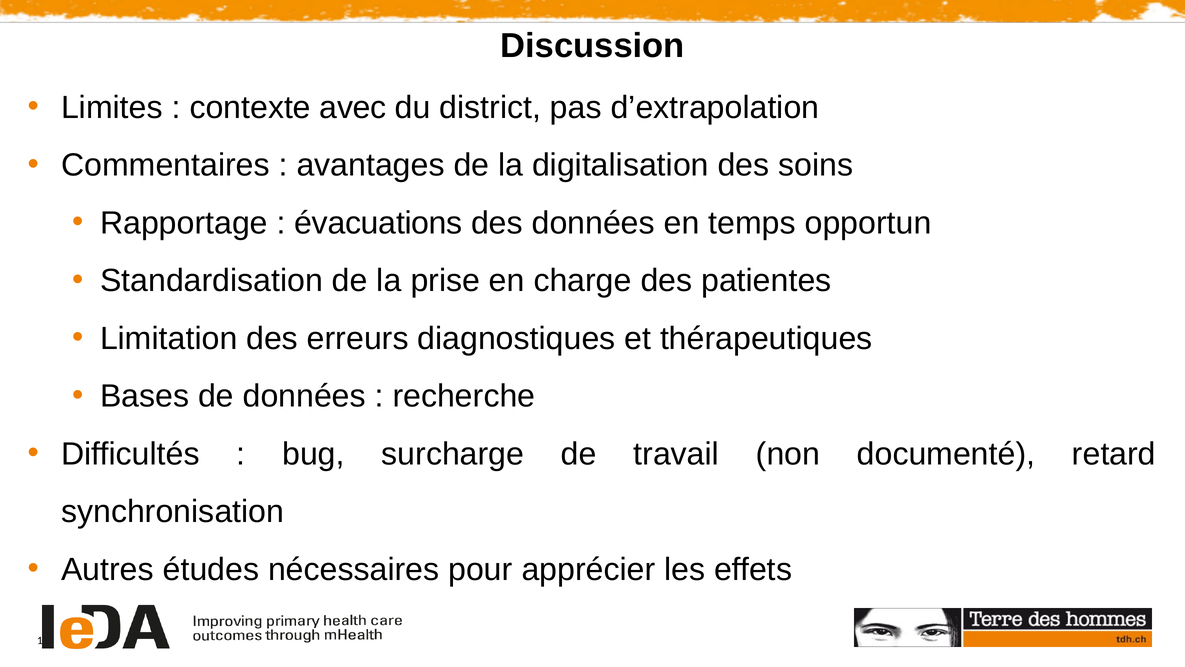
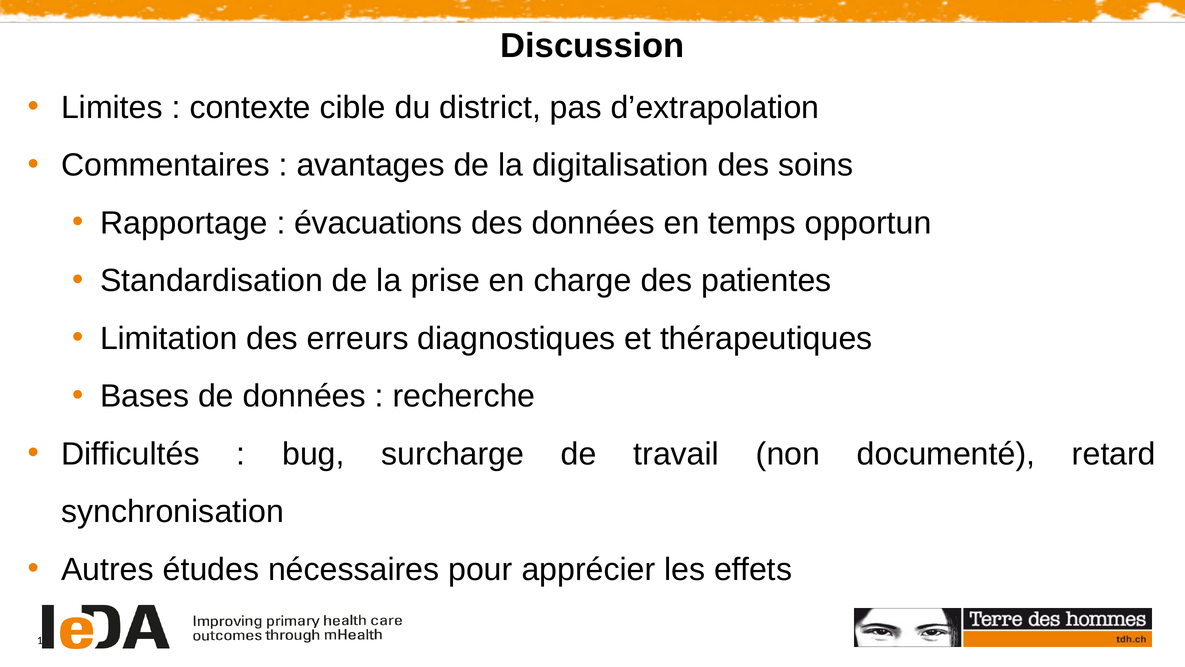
avec: avec -> cible (353, 107)
